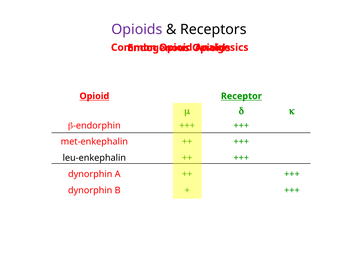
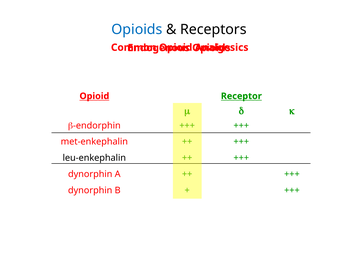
Opioids colour: purple -> blue (137, 29)
